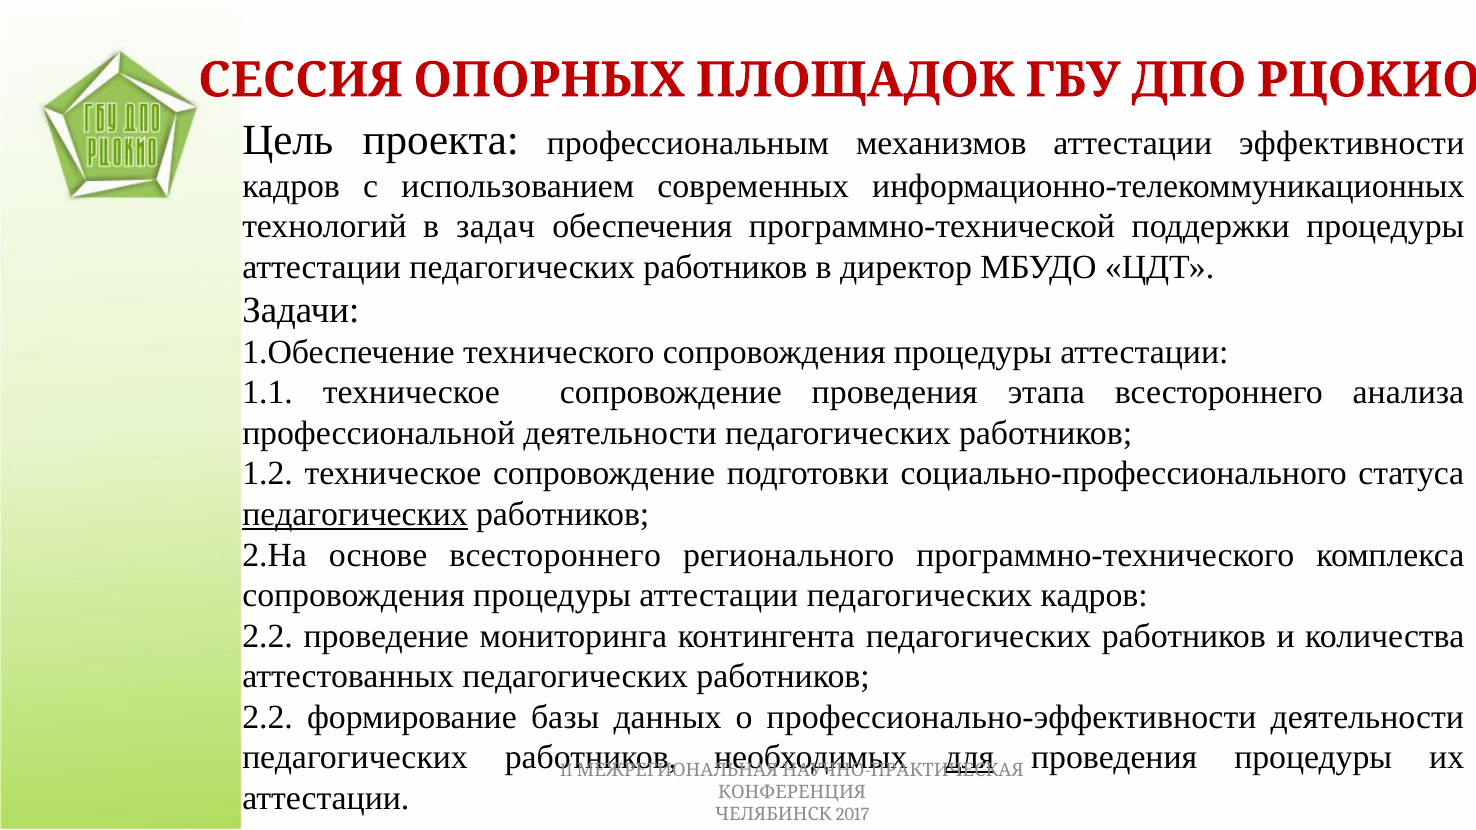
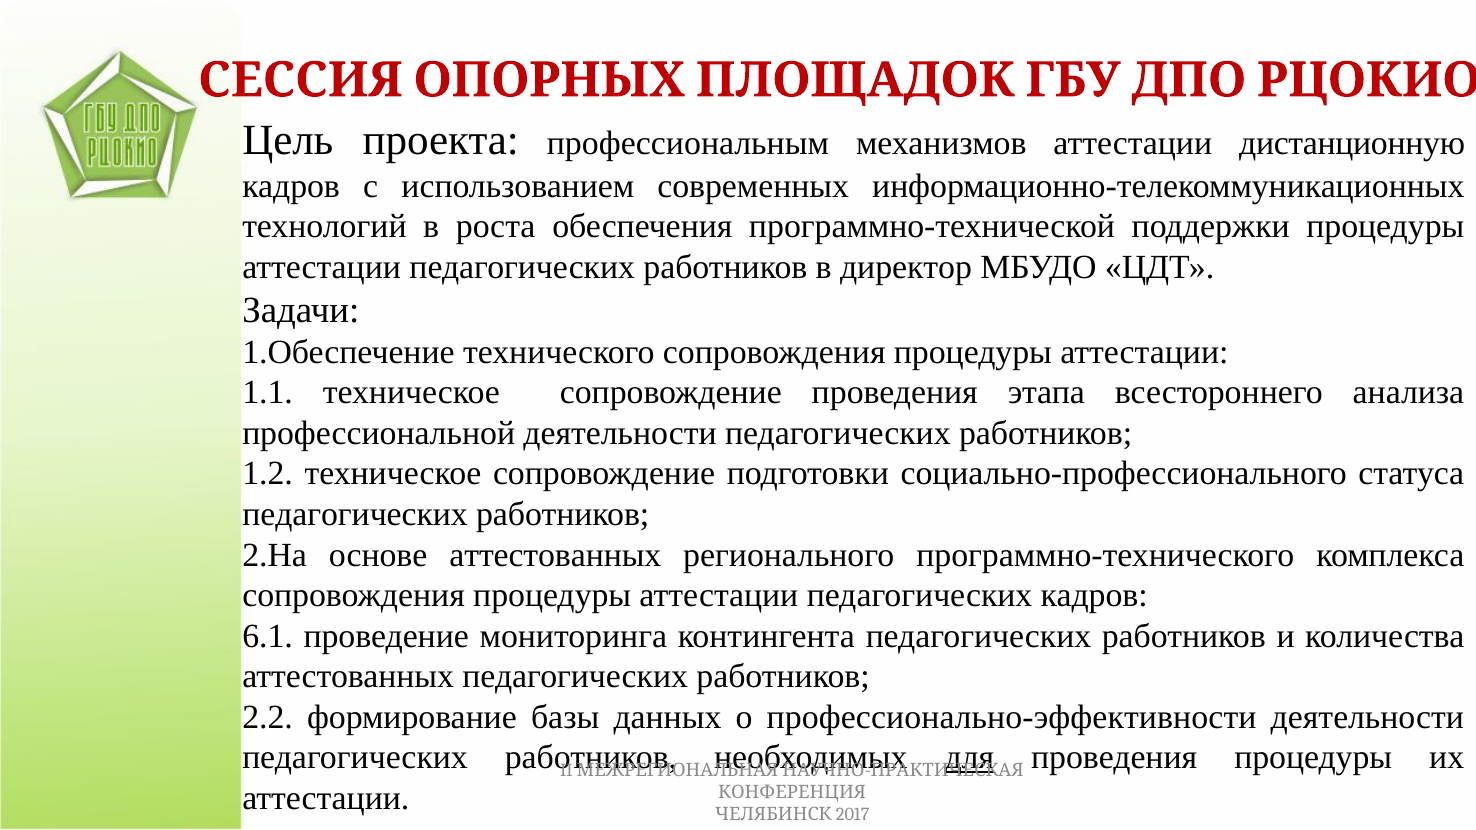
эффективности: эффективности -> дистанционную (1352, 144)
задач: задач -> роста (496, 227)
педагогических underline: present -> none (355, 514)
основе всестороннего: всестороннего -> аттестованных (555, 555)
2.2: 2.2 -> 6.1 (268, 636)
